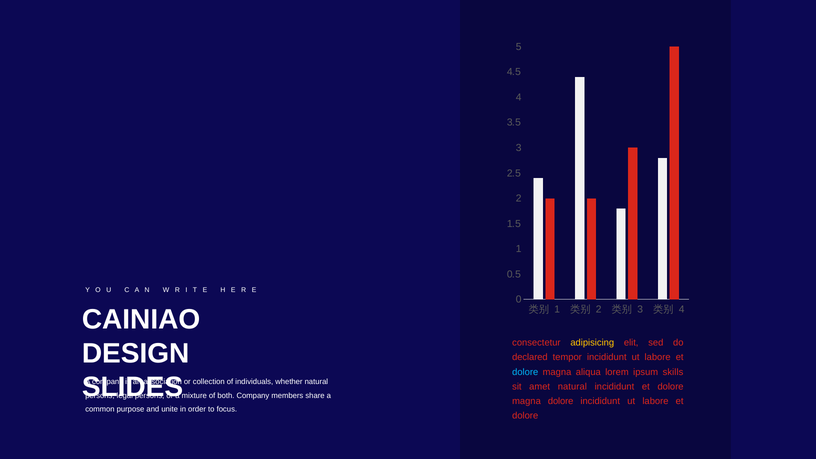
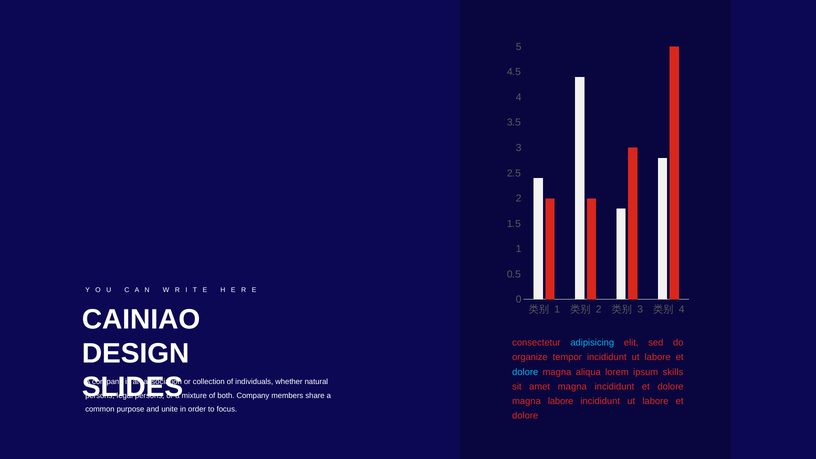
adipisicing colour: yellow -> light blue (592, 343)
declared: declared -> organize (530, 357)
amet natural: natural -> magna (572, 386)
magna dolore: dolore -> labore (561, 401)
